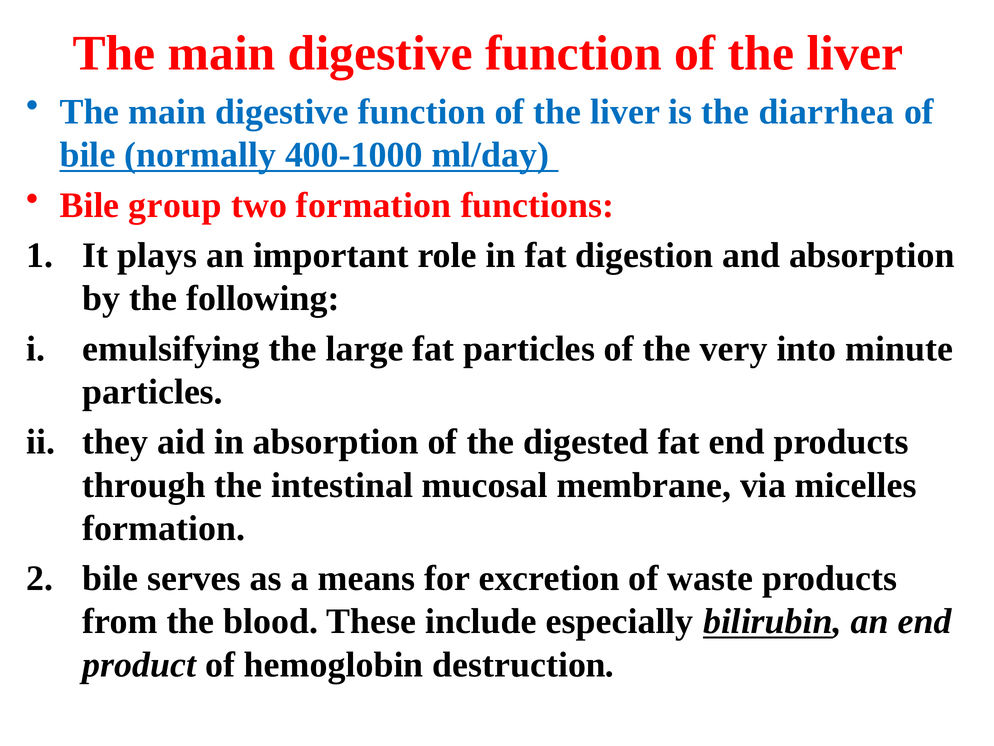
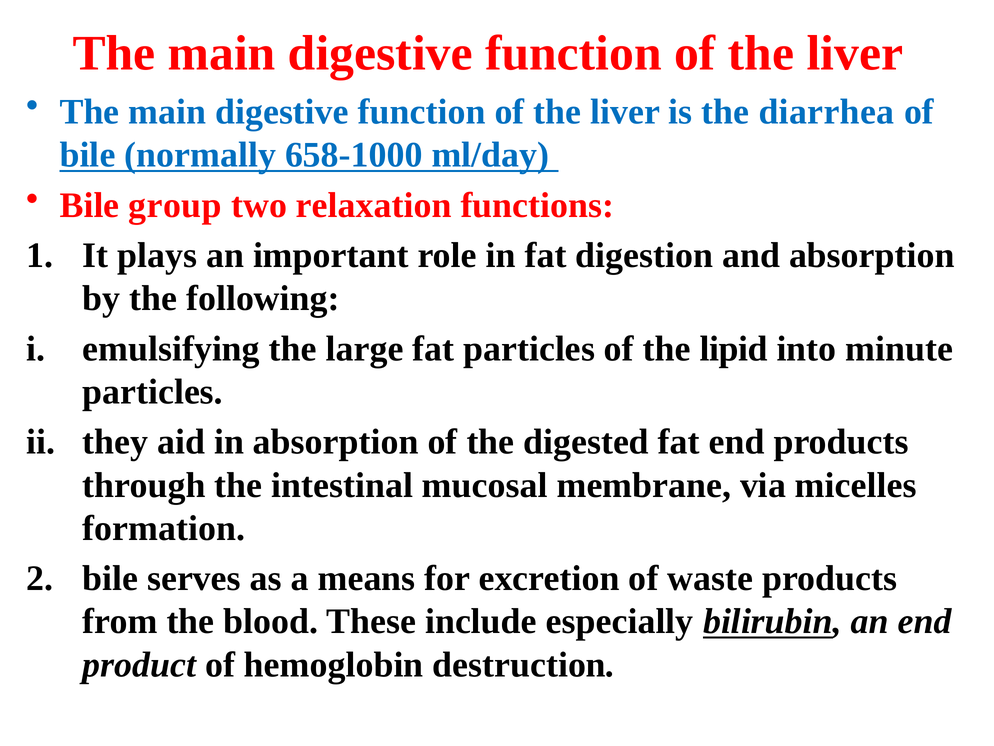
400-1000: 400-1000 -> 658-1000 (354, 155)
two formation: formation -> relaxation (374, 205)
very: very -> lipid (734, 349)
